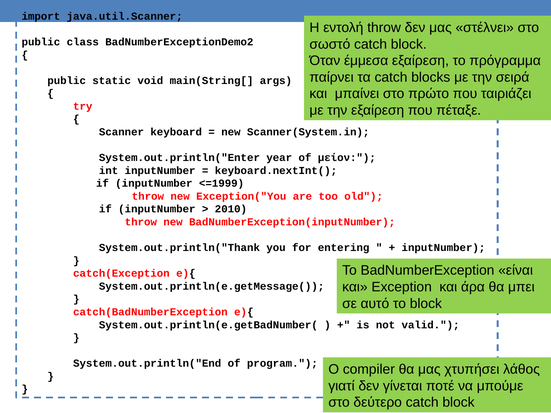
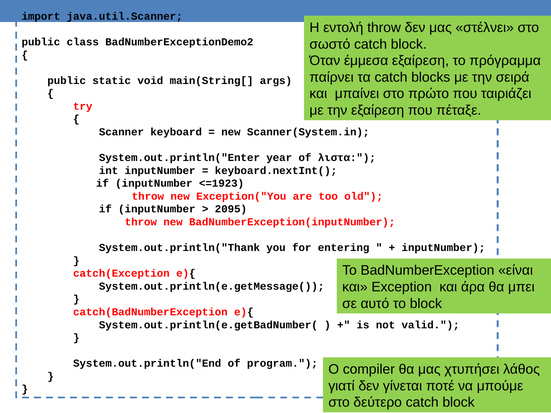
μείον: μείον -> λιστα (347, 158)
<=1999: <=1999 -> <=1923 (222, 183)
2010: 2010 -> 2095 (231, 209)
